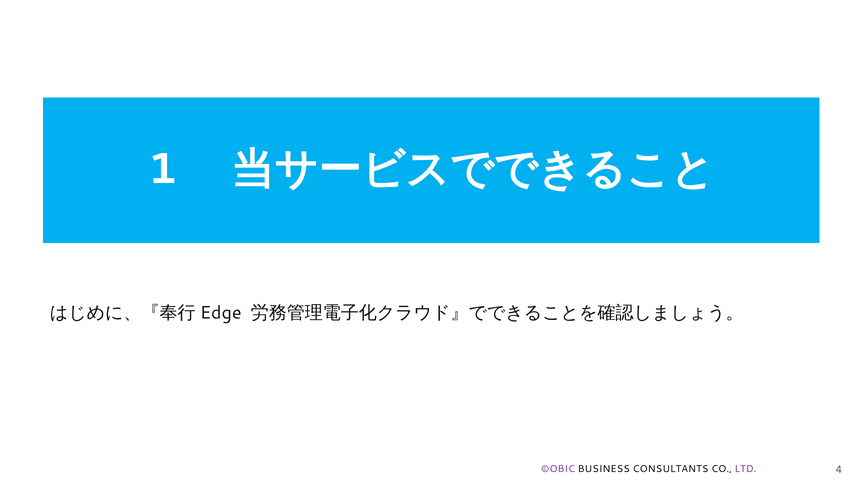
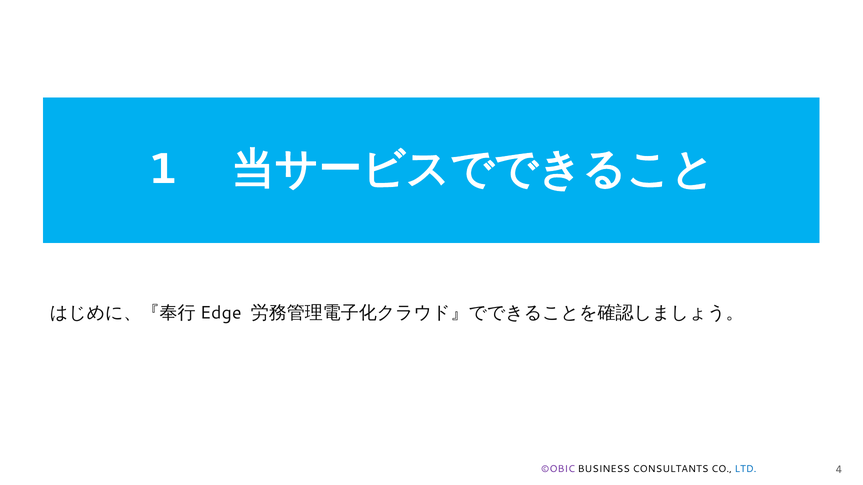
LTD colour: purple -> blue (746, 469)
